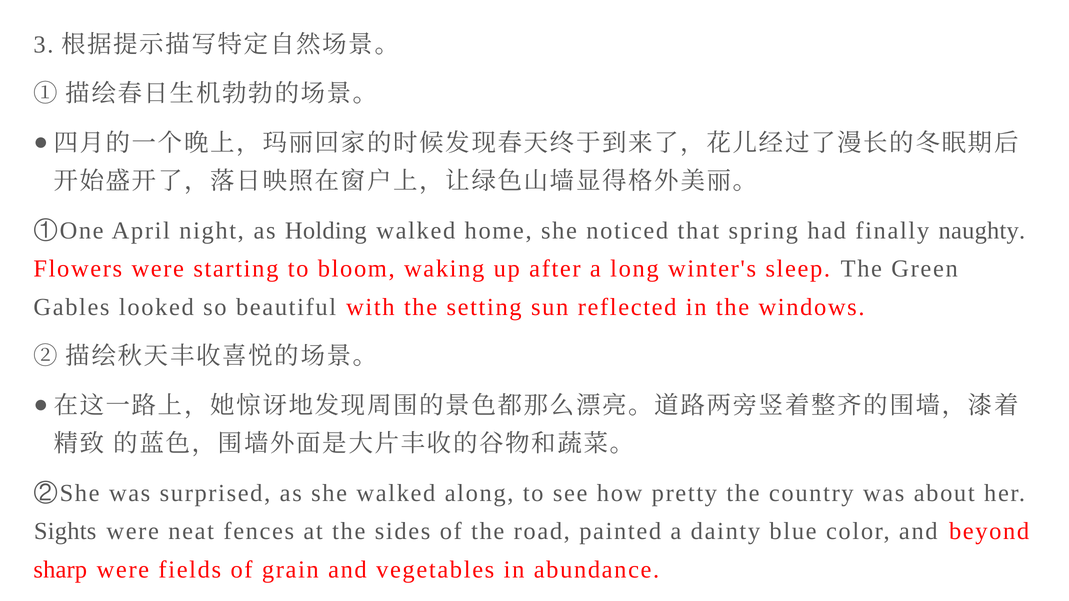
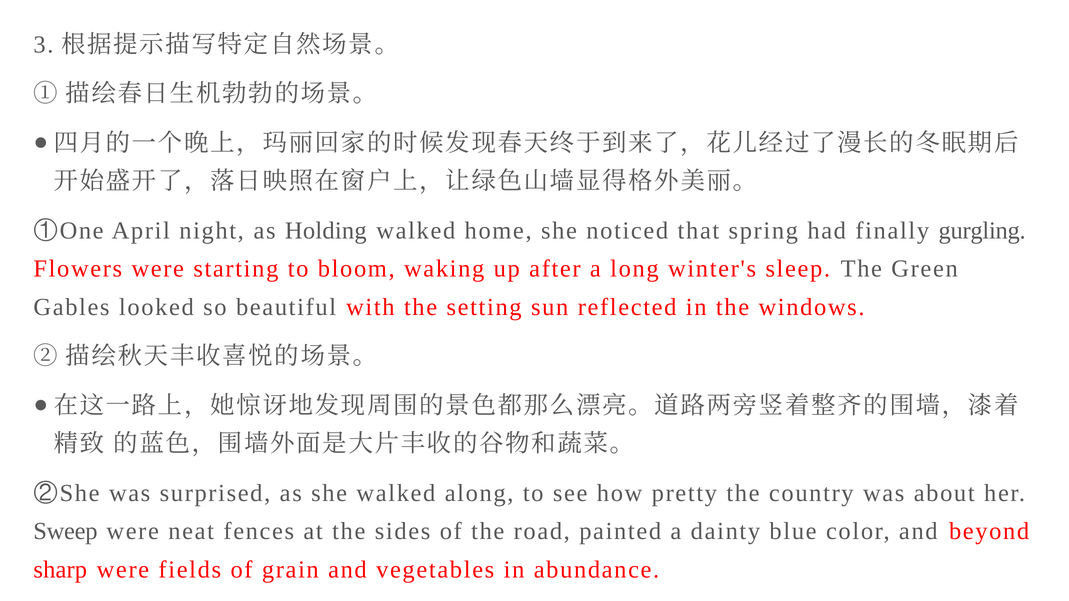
naughty: naughty -> gurgling (982, 231)
Sights: Sights -> Sweep (65, 532)
